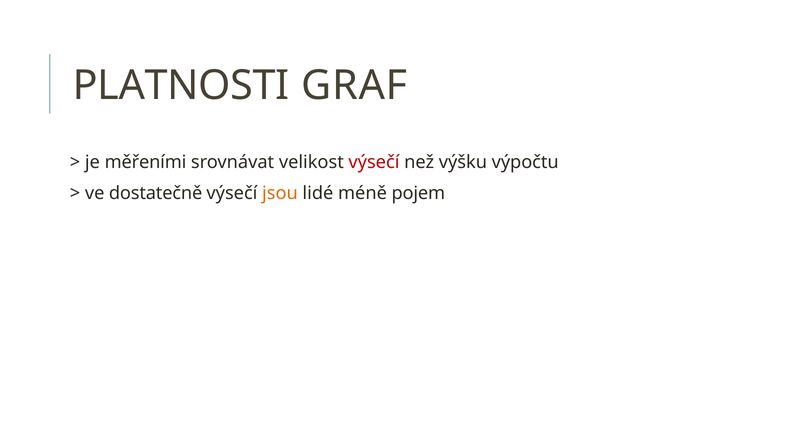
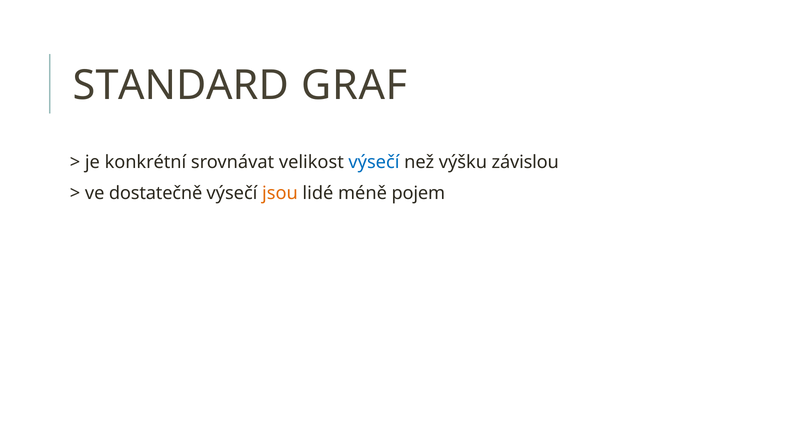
PLATNOSTI: PLATNOSTI -> STANDARD (181, 85)
měřeními: měřeními -> konkrétní (145, 162)
výsečí colour: red -> blue (374, 162)
výpočtu: výpočtu -> závislou (525, 162)
